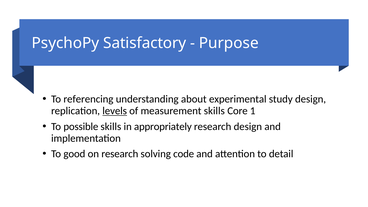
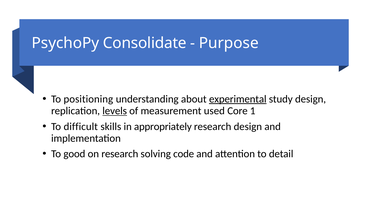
Satisfactory: Satisfactory -> Consolidate (145, 43)
referencing: referencing -> positioning (88, 99)
experimental underline: none -> present (238, 99)
measurement skills: skills -> used (214, 111)
possible: possible -> difficult (81, 126)
